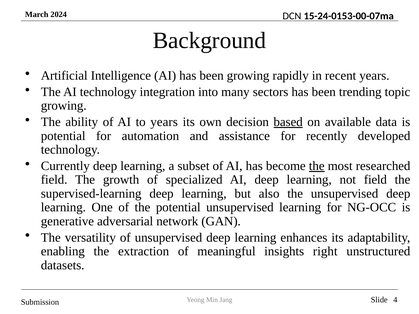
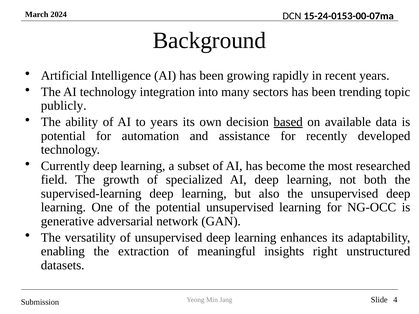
growing: growing -> publicly (64, 106)
the underline: present -> none (317, 166)
not field: field -> both (375, 180)
